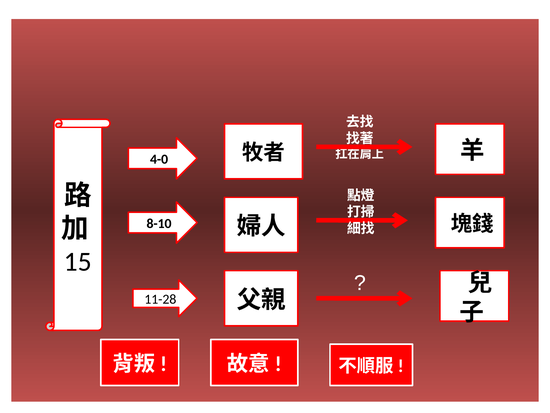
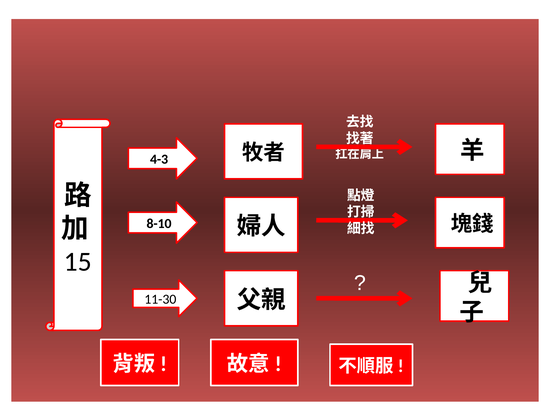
4-0: 4-0 -> 4-3 (159, 159)
11-28: 11-28 -> 11-30 (160, 299)
